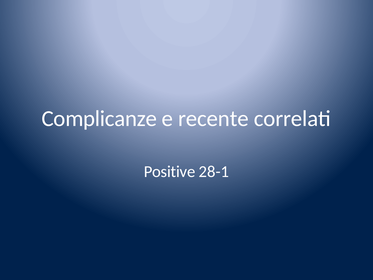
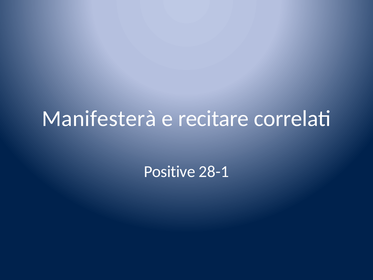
Complicanze: Complicanze -> Manifesterà (99, 118)
recente: recente -> recitare (213, 118)
